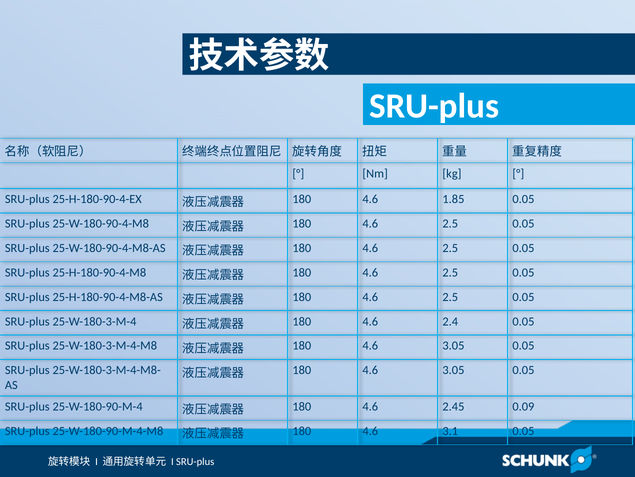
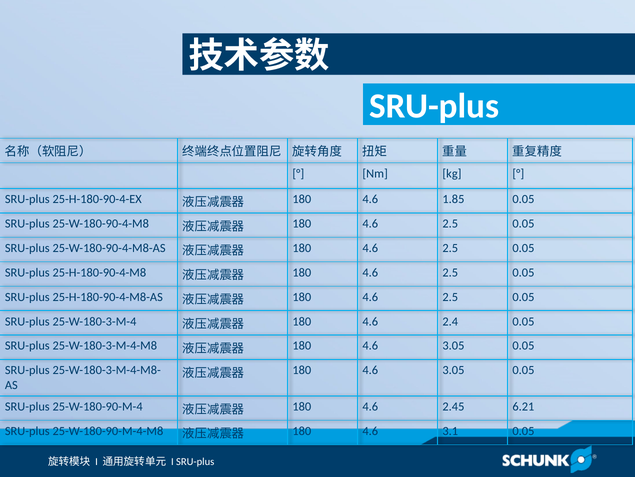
0.09: 0.09 -> 6.21 (523, 406)
